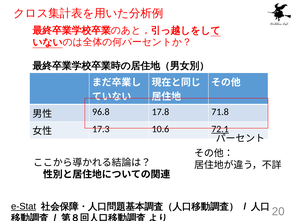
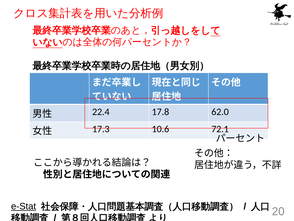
96.8: 96.8 -> 22.4 (101, 112)
71.8: 71.8 -> 62.0 (220, 112)
72.1 underline: present -> none (220, 129)
